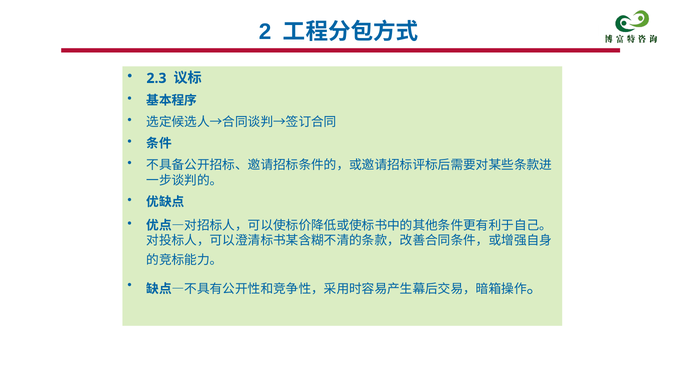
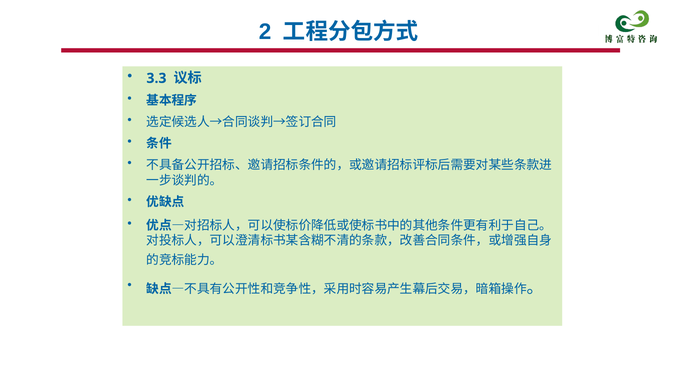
2.3: 2.3 -> 3.3 (156, 78)
